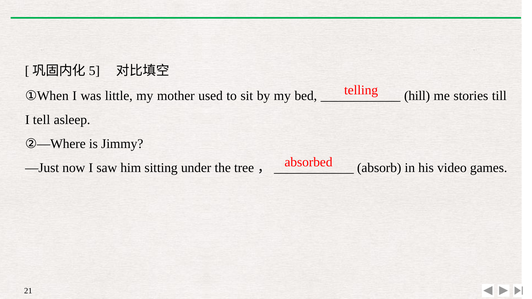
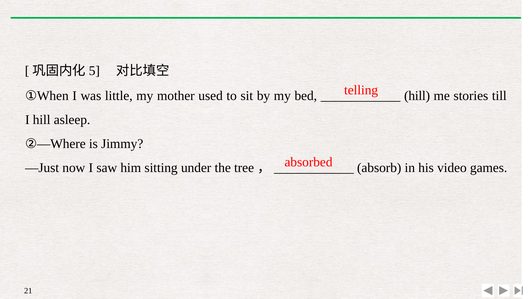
I tell: tell -> hill (42, 120)
